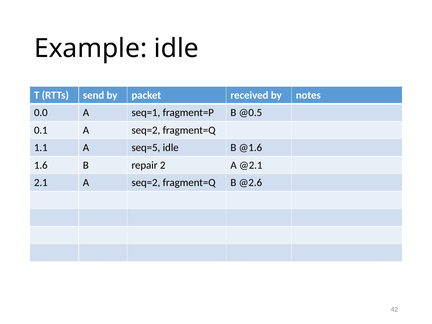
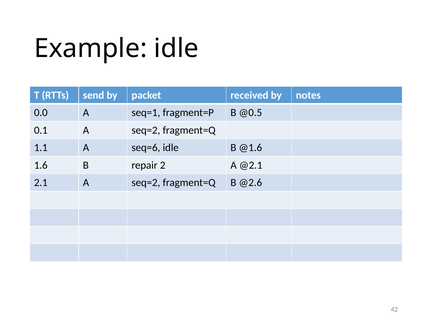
seq=5: seq=5 -> seq=6 (146, 148)
